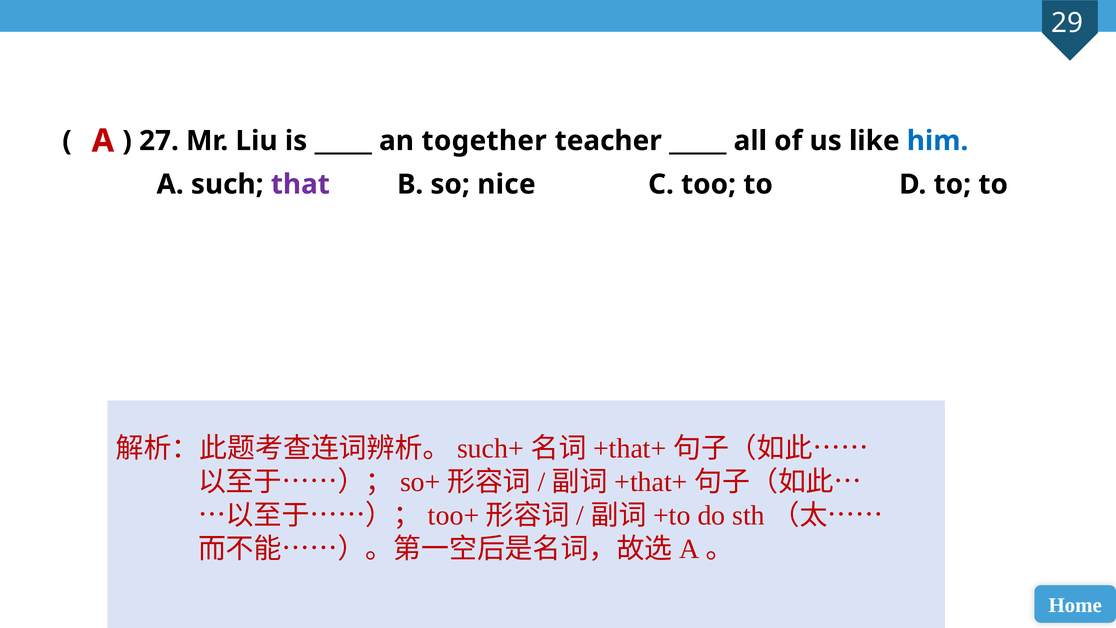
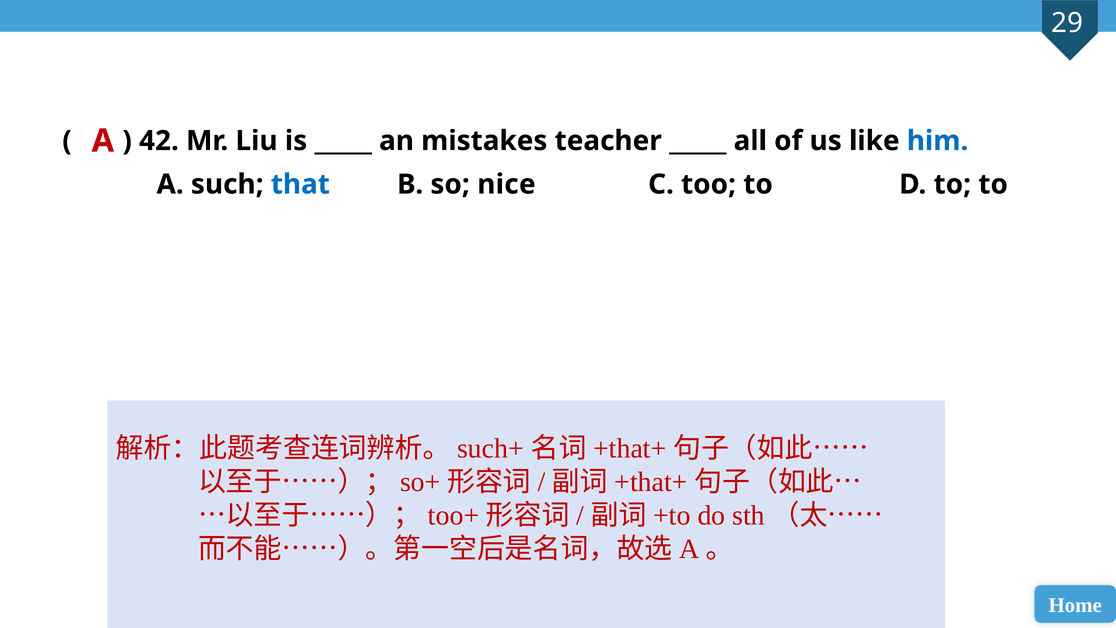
27: 27 -> 42 (159, 141)
together: together -> mistakes (484, 141)
that colour: purple -> blue (300, 184)
